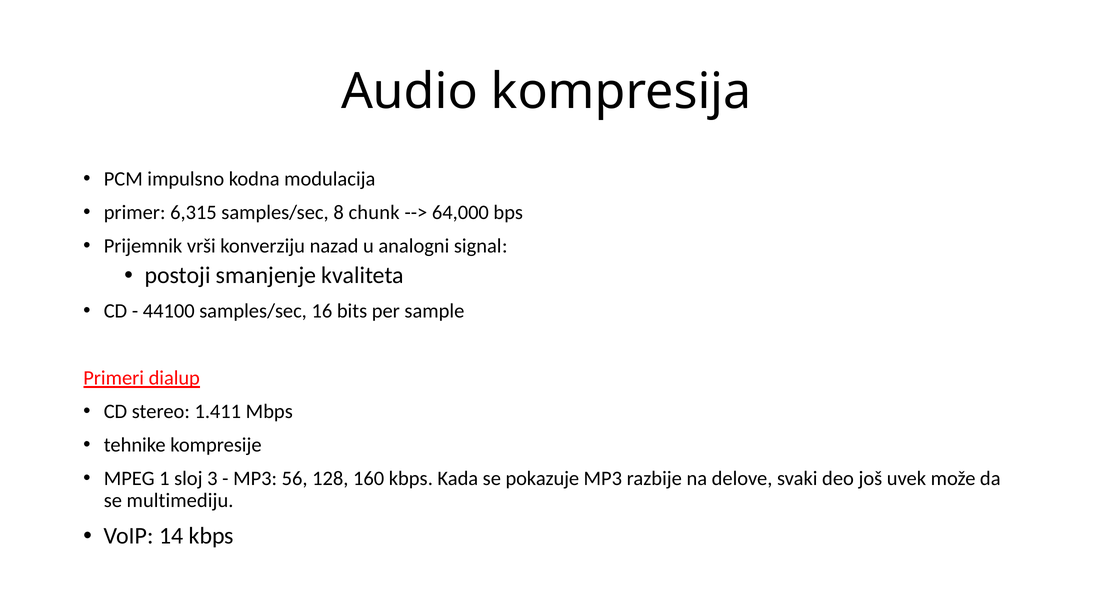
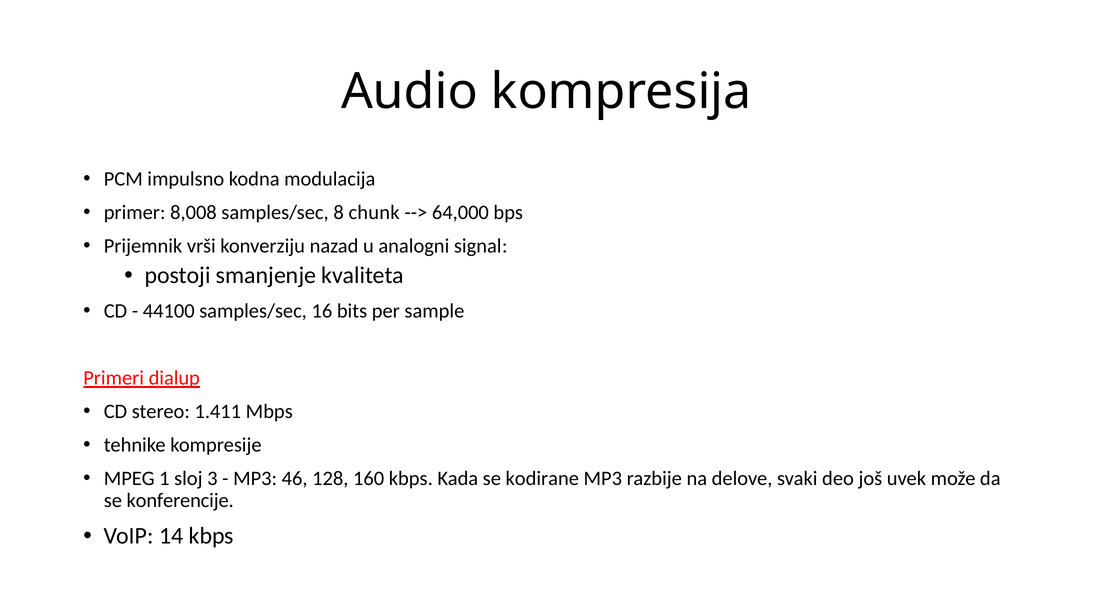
6,315: 6,315 -> 8,008 (193, 212)
56: 56 -> 46 (295, 478)
pokazuje: pokazuje -> kodirane (542, 478)
multimediju: multimediju -> konferencije (180, 501)
